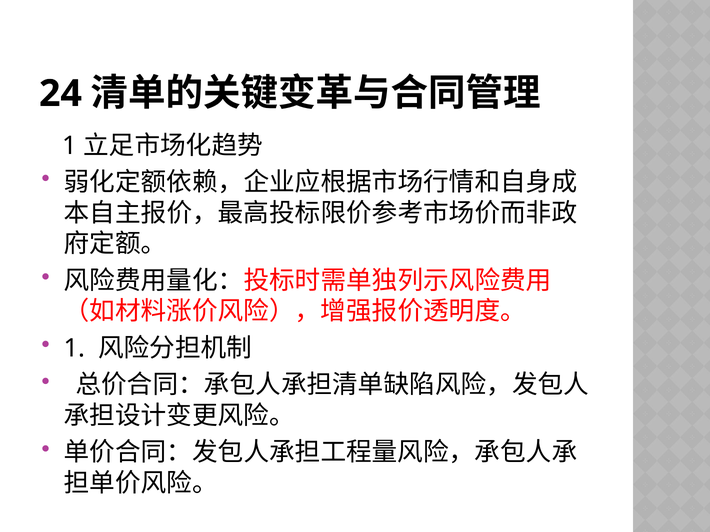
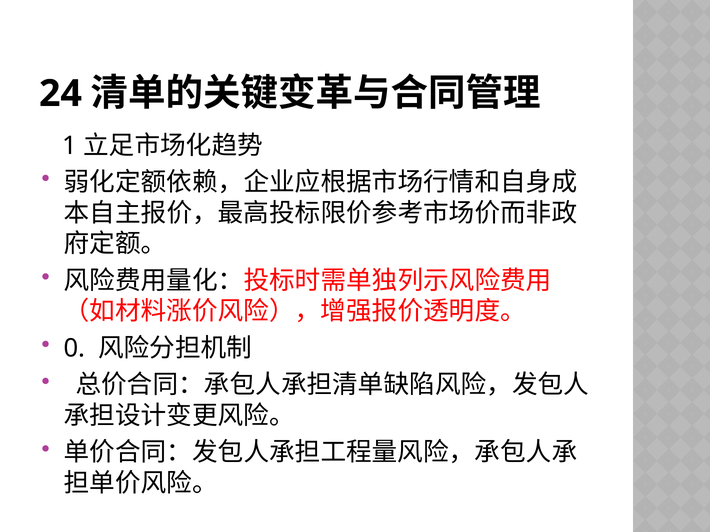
1: 1 -> 0 (75, 348)
